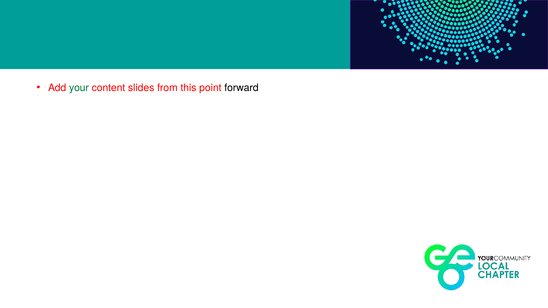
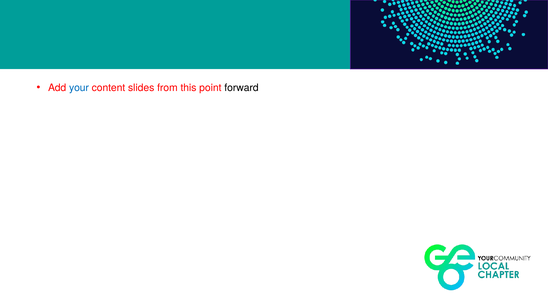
your colour: green -> blue (79, 88)
